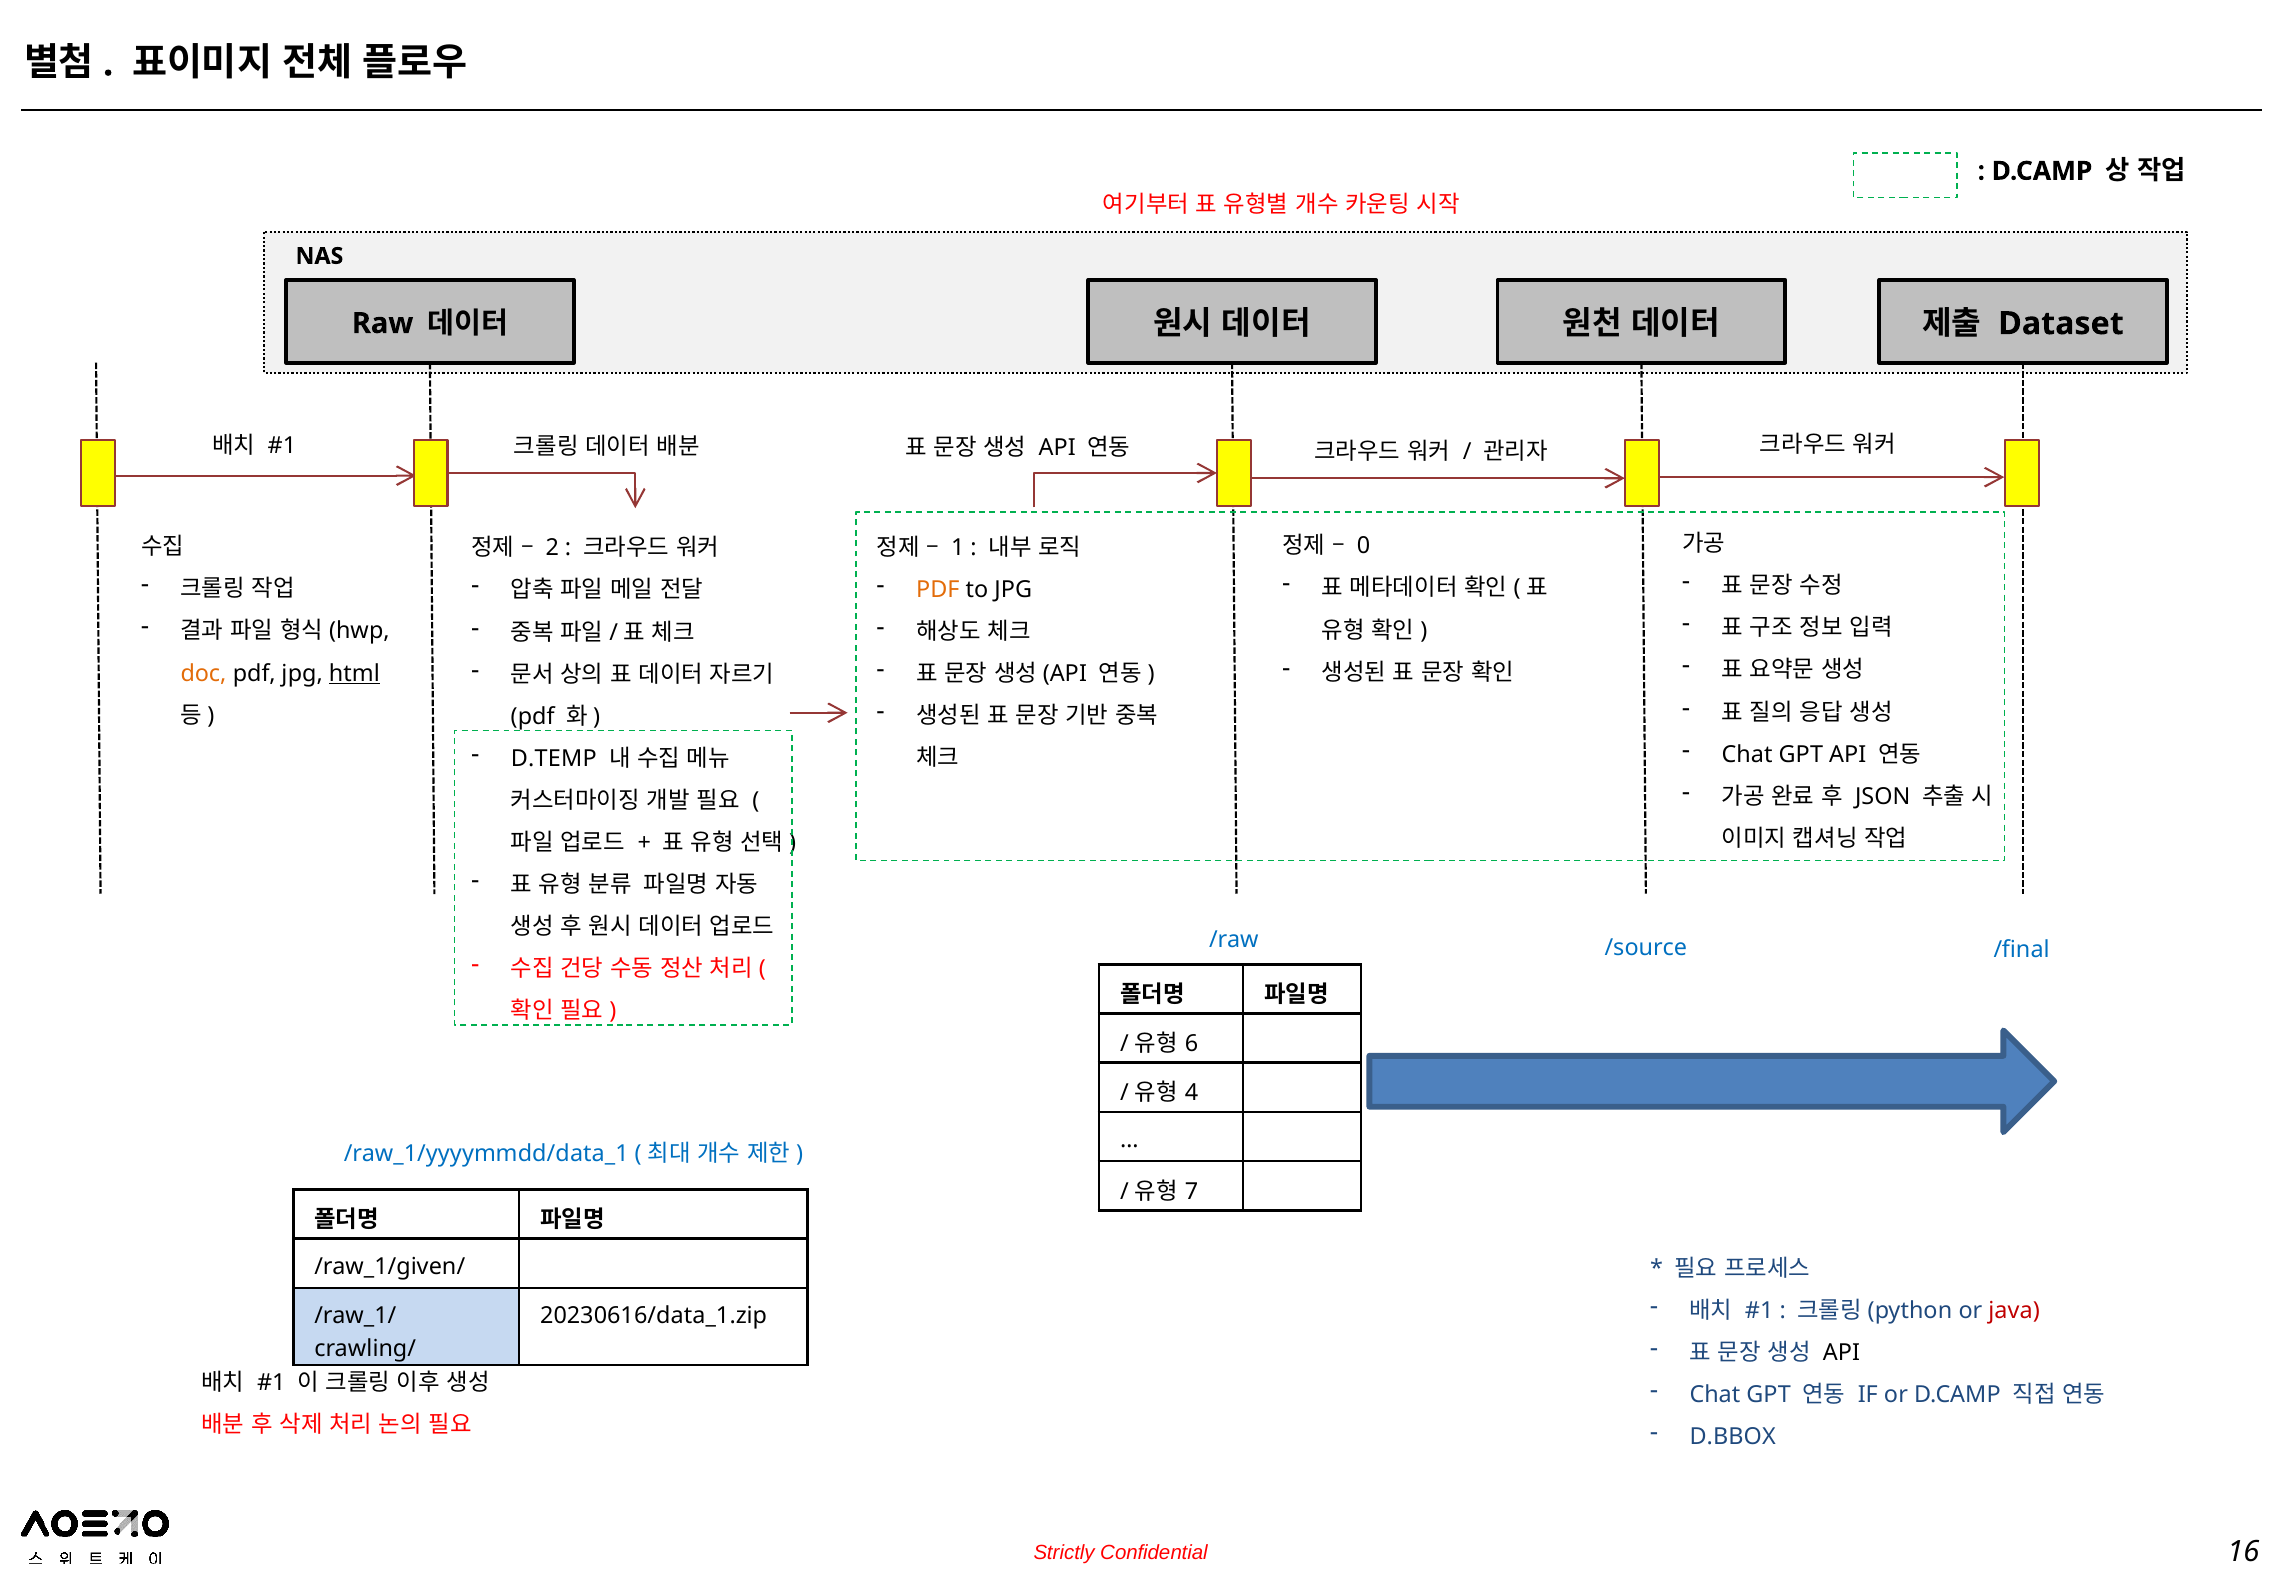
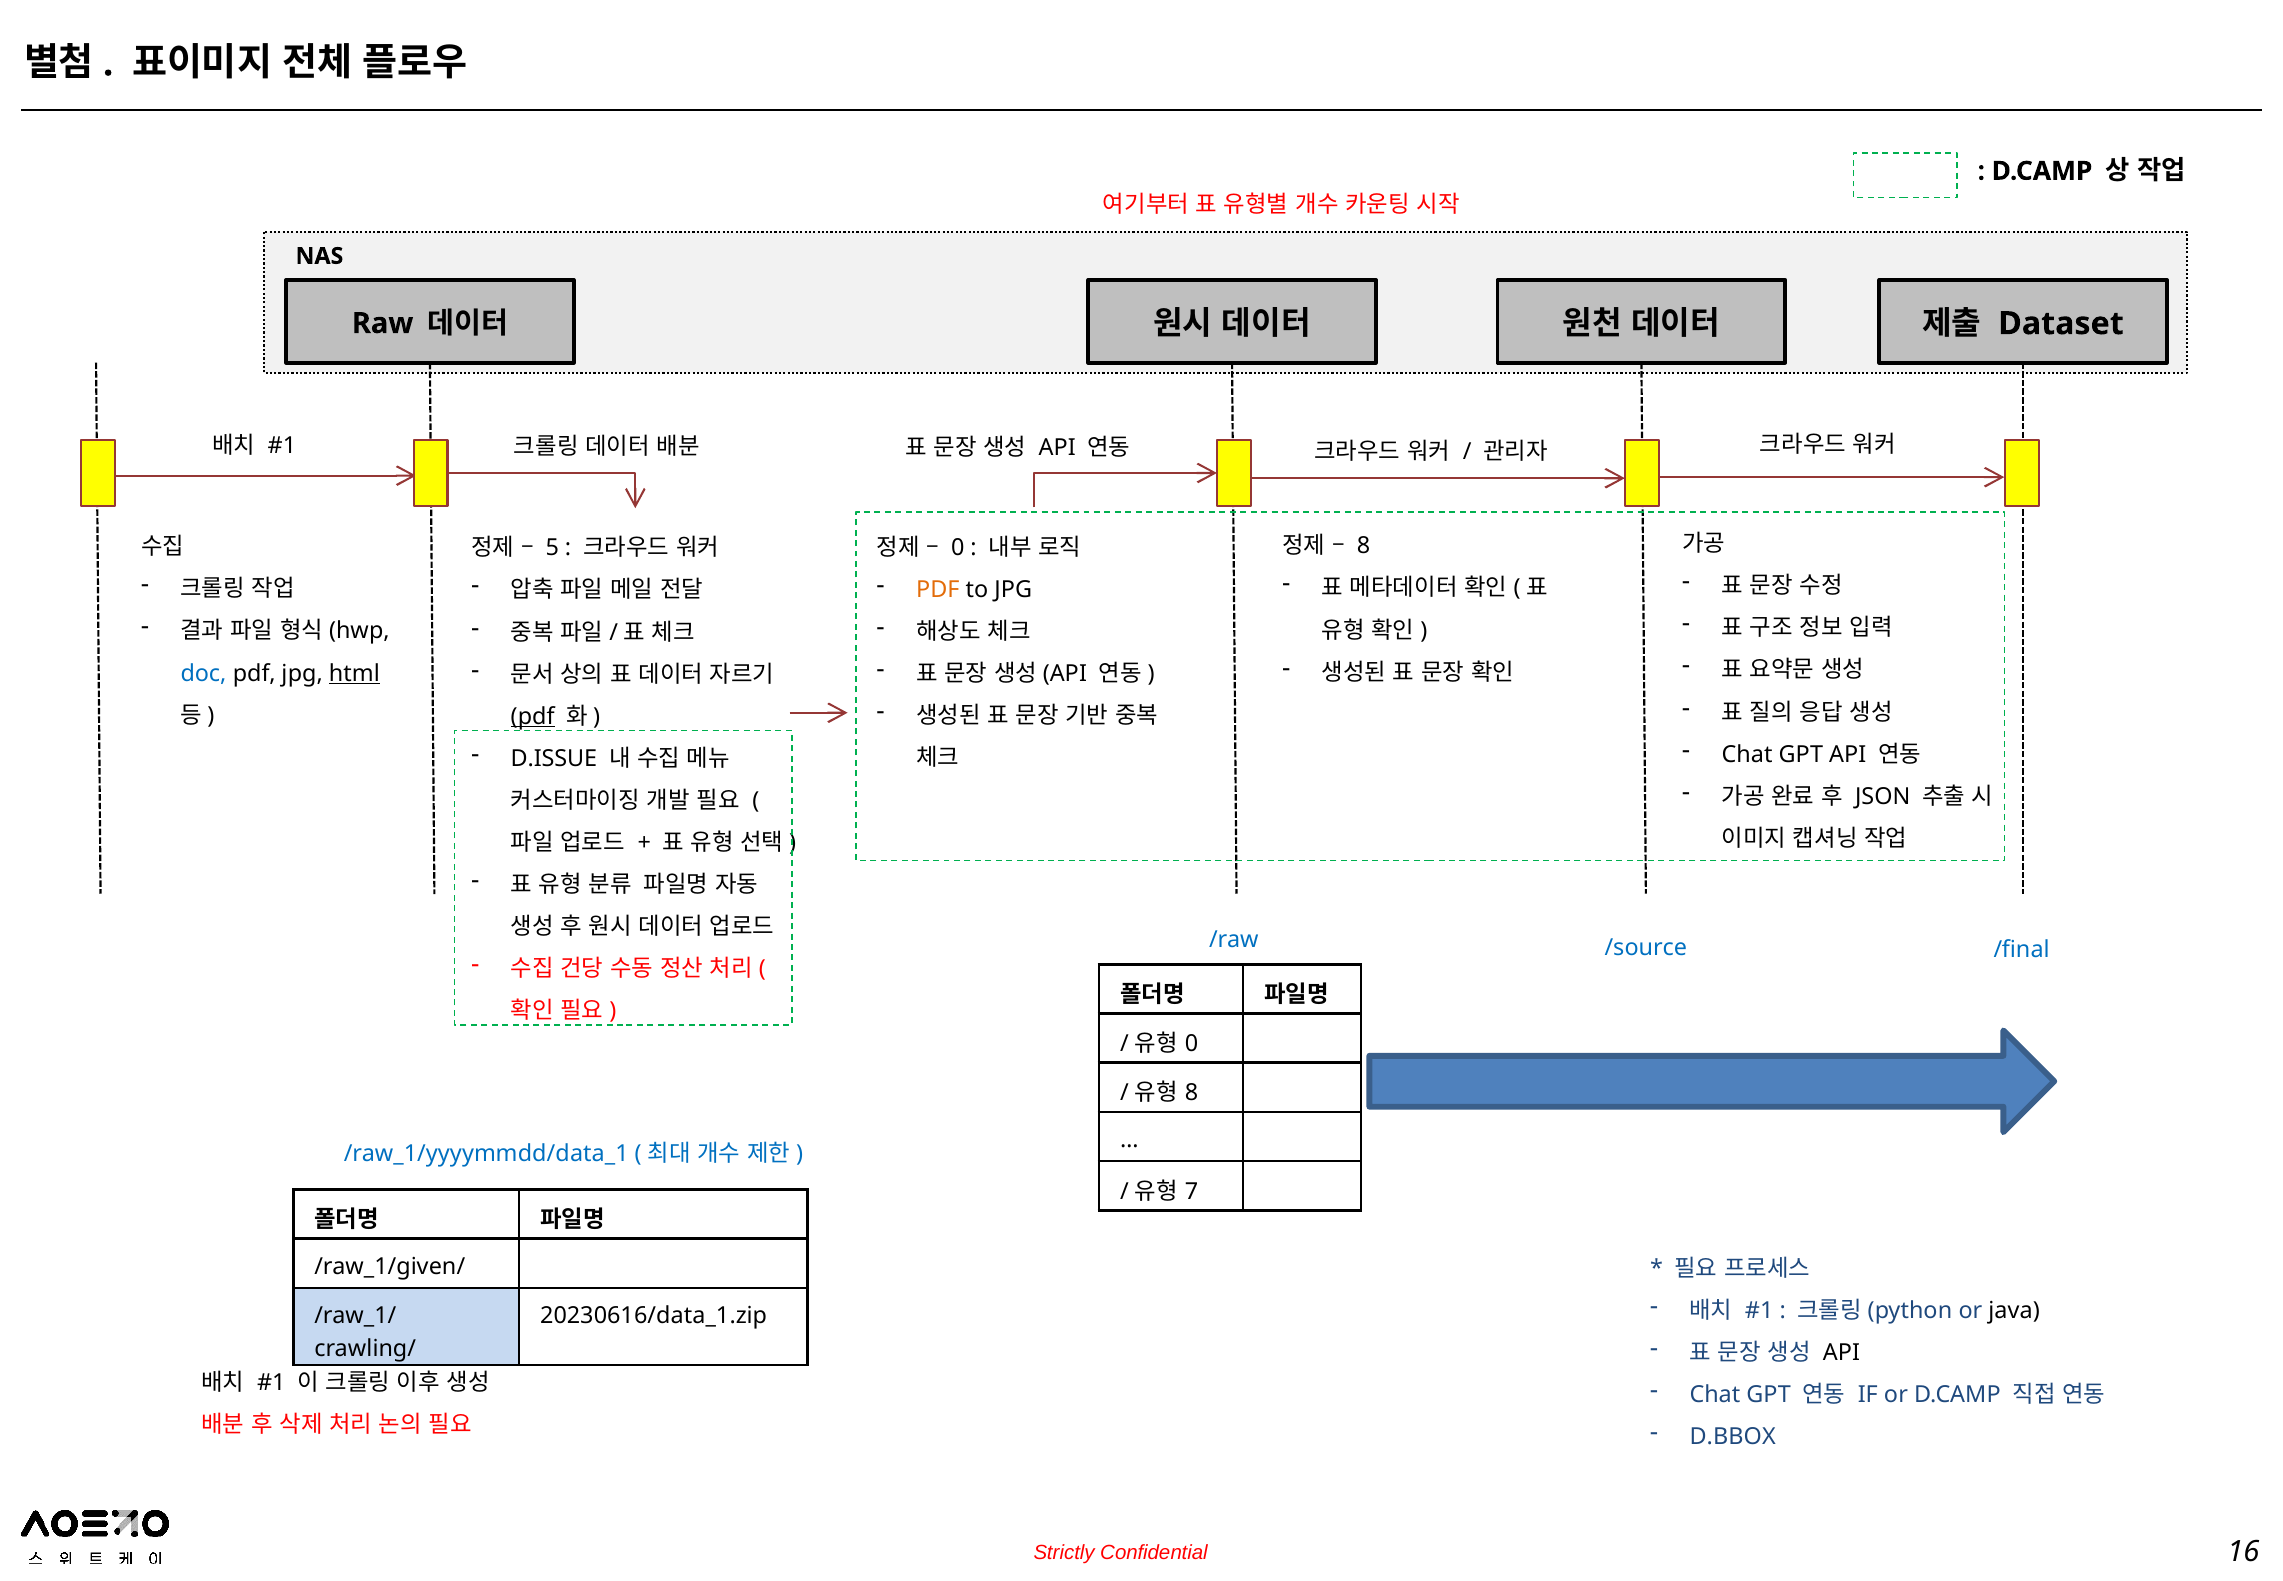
0: 0 -> 8 (1363, 546)
1: 1 -> 0 (958, 547)
2: 2 -> 5 (552, 548)
doc colour: orange -> blue (203, 673)
pdf underline: none -> present (533, 716)
D.TEMP: D.TEMP -> D.ISSUE (554, 758)
6: 6 -> 0 (1192, 1043)
4: 4 -> 8 (1192, 1093)
java colour: red -> black (2014, 1310)
